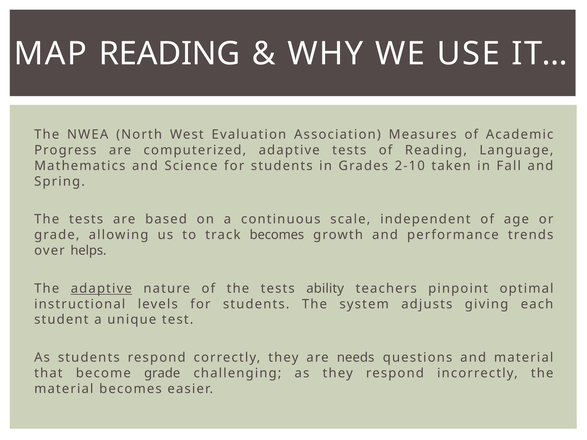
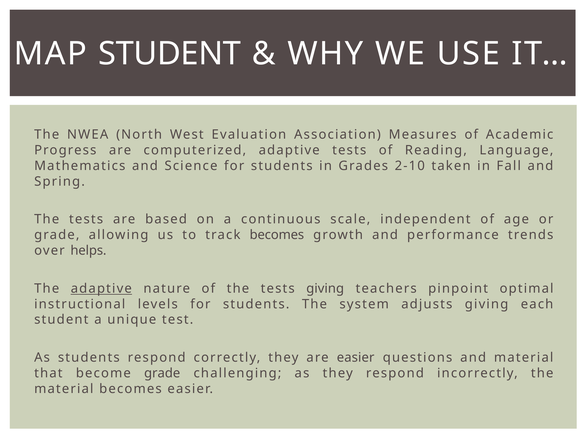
MAP READING: READING -> STUDENT (170, 54)
tests ability: ability -> giving (325, 289)
are needs: needs -> easier (356, 358)
